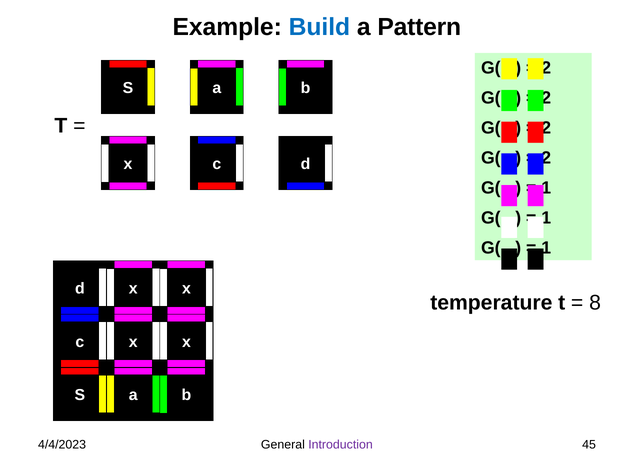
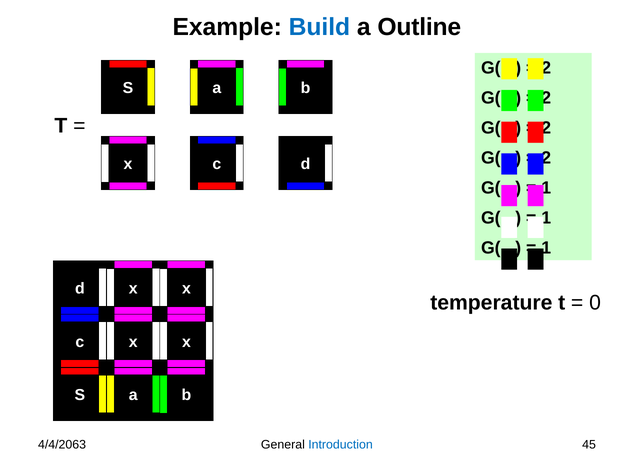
Pattern: Pattern -> Outline (419, 27)
8: 8 -> 0 (595, 303)
4/4/2023: 4/4/2023 -> 4/4/2063 (62, 444)
Introduction colour: purple -> blue (341, 444)
